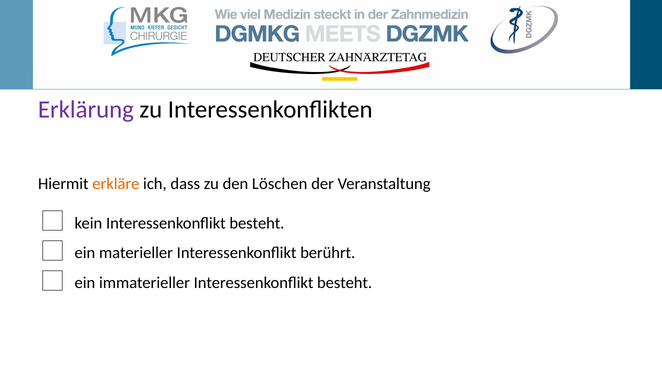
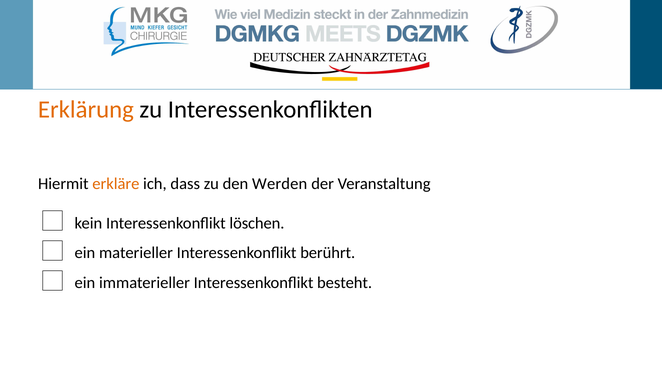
Erklärung colour: purple -> orange (86, 110)
Löschen: Löschen -> Werden (280, 184)
kein Interessenkonflikt besteht: besteht -> löschen (257, 223)
